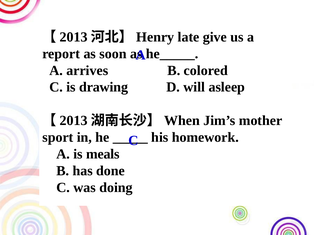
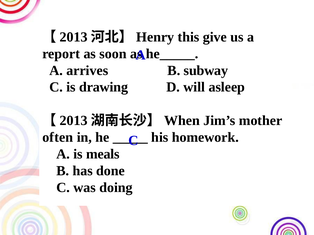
late: late -> this (189, 37)
colored: colored -> subway (206, 71)
sport: sport -> often (58, 138)
